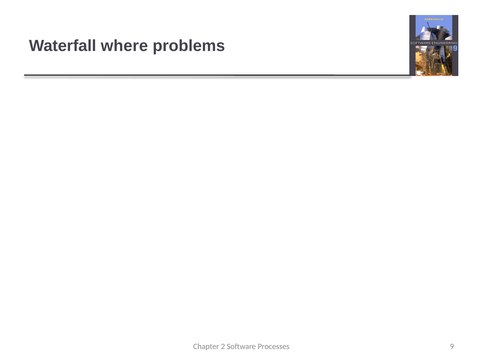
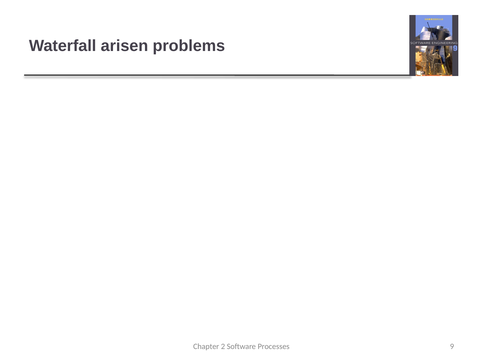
Waterfall where: where -> arisen (124, 46)
